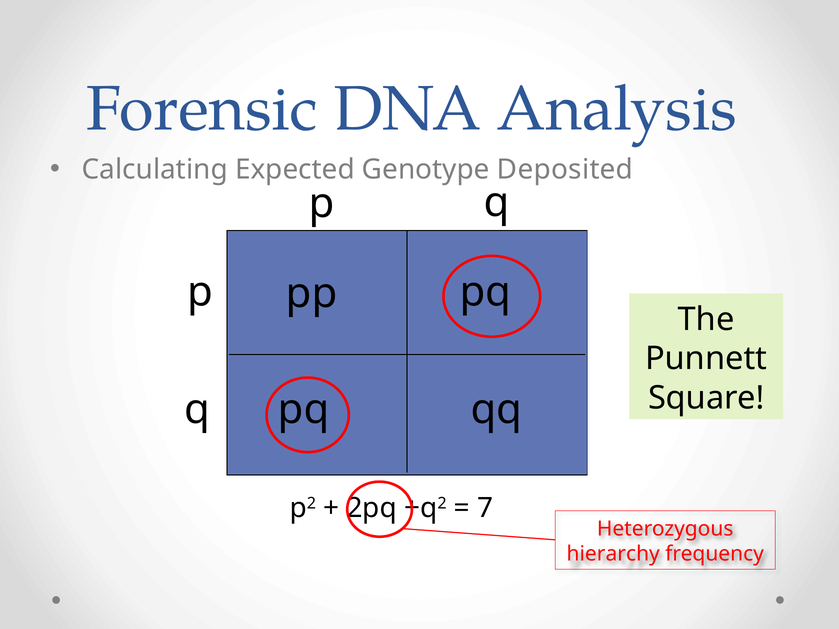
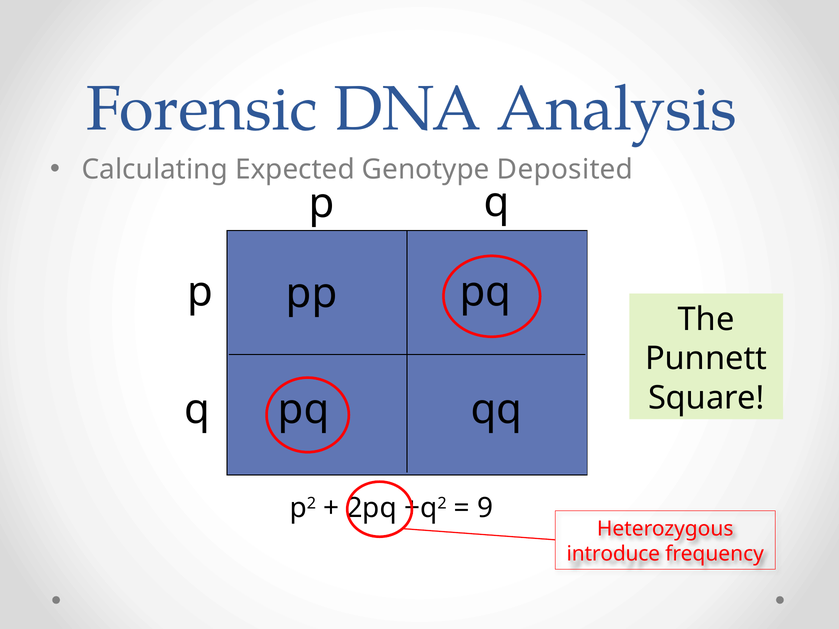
7: 7 -> 9 (485, 508)
hierarchy: hierarchy -> introduce (613, 554)
